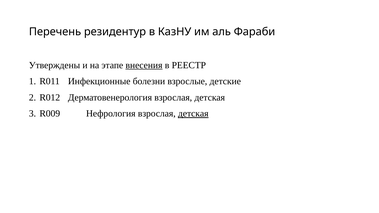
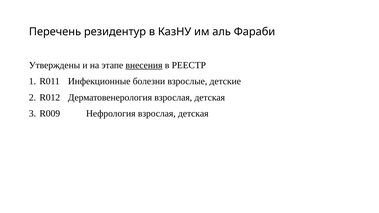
детская underline: present -> none (193, 114)
